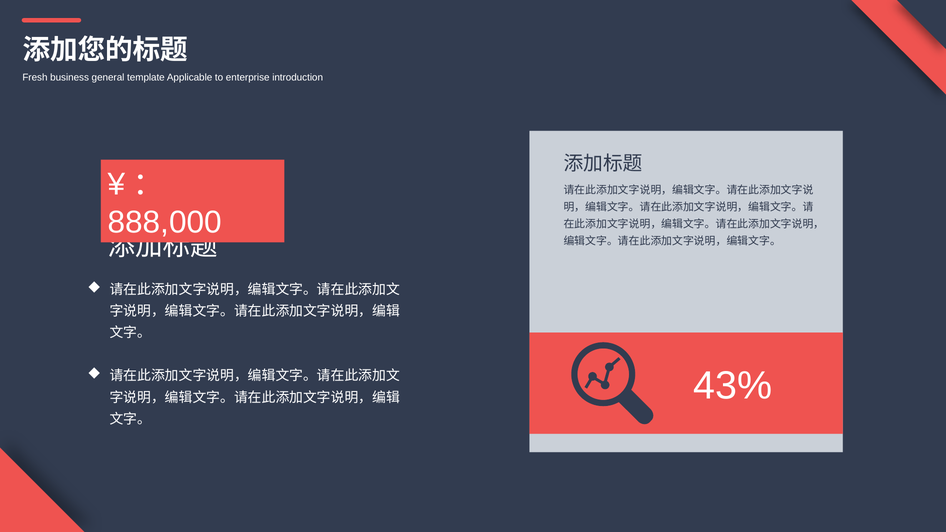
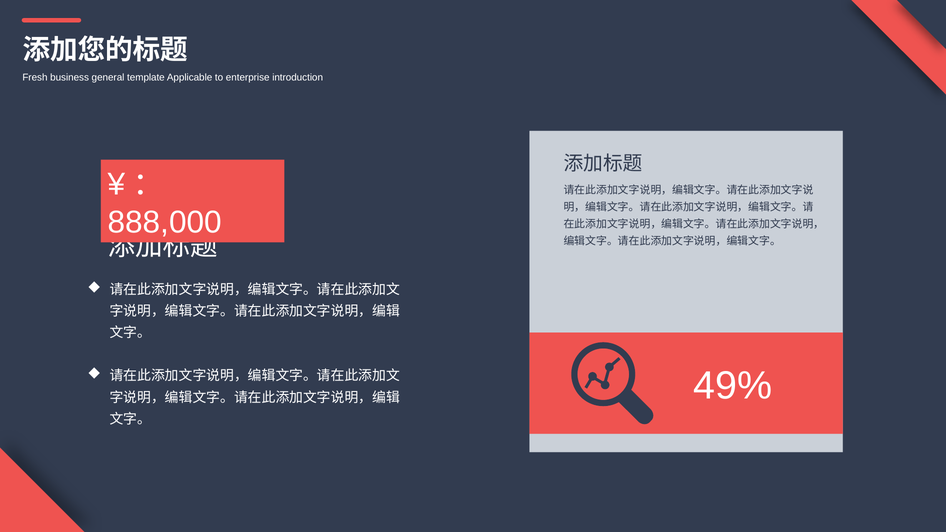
43%: 43% -> 49% (733, 386)
